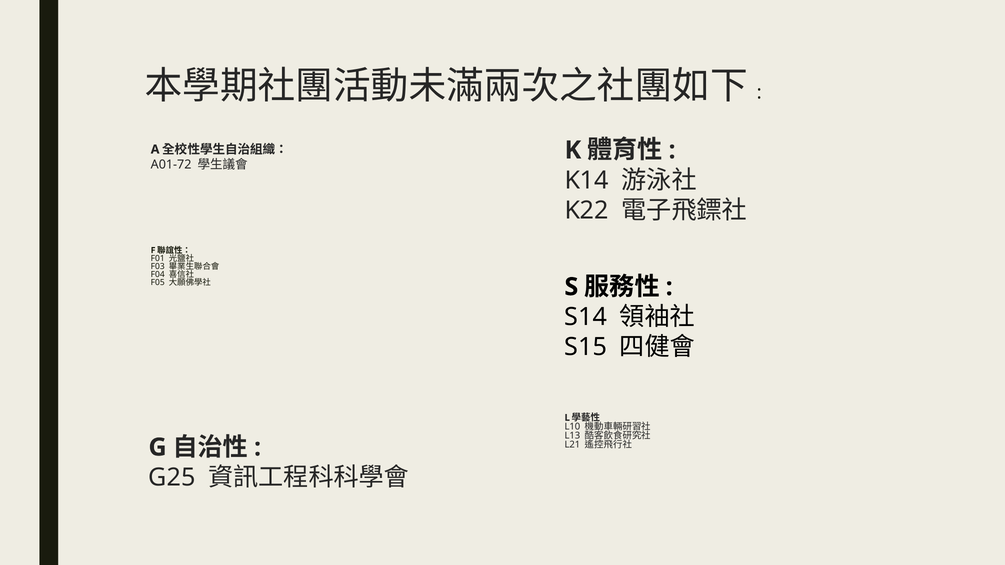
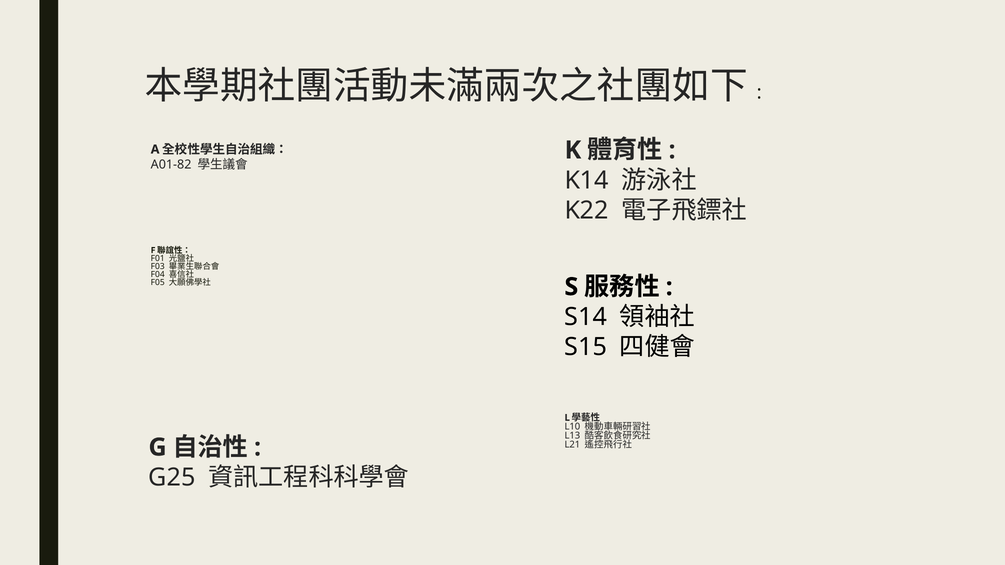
A01-72: A01-72 -> A01-82 (171, 165)
